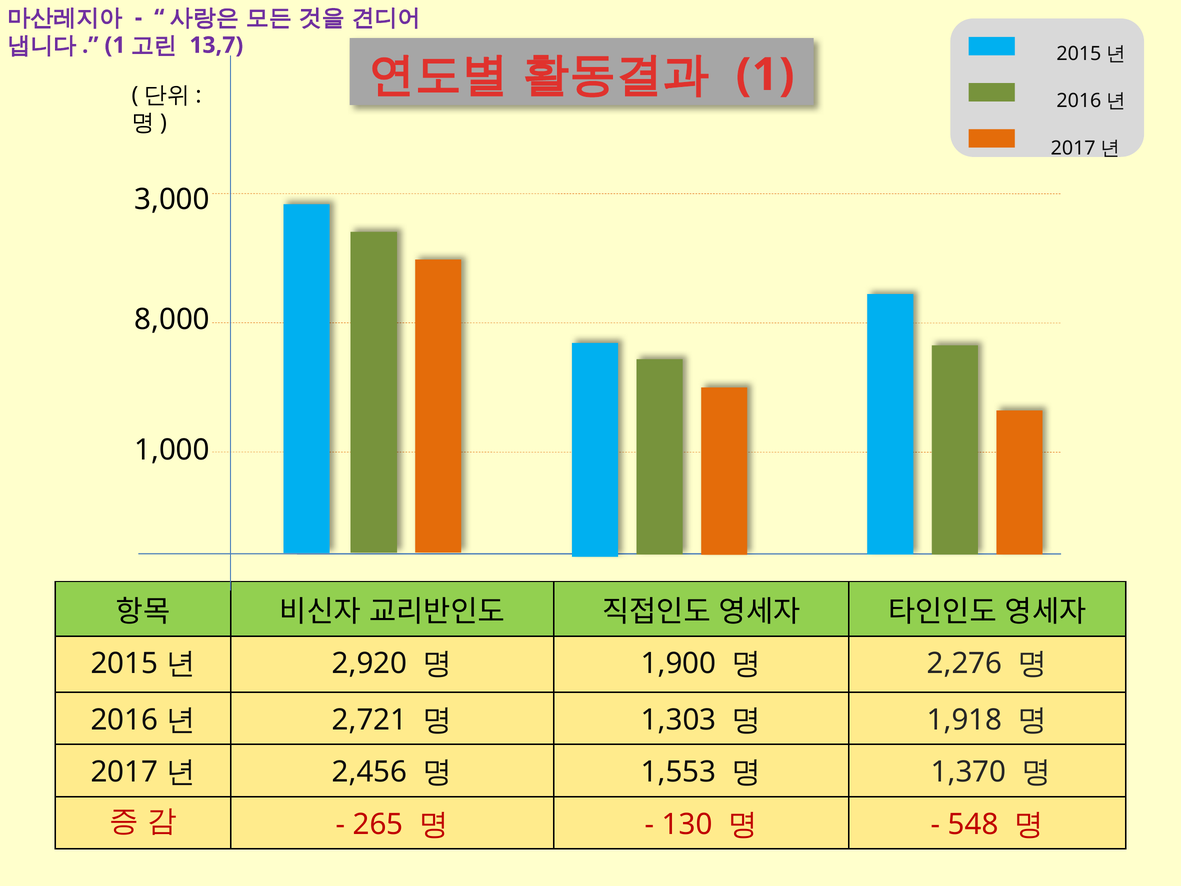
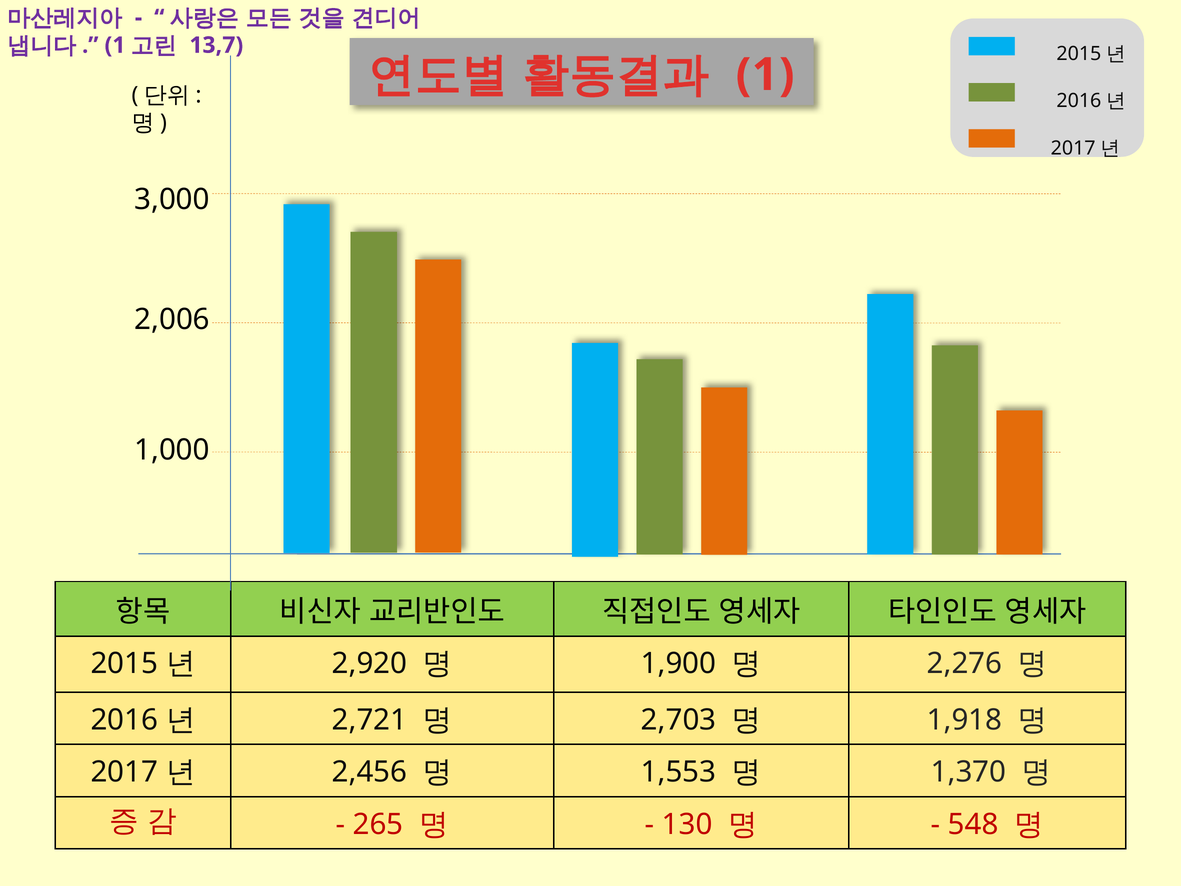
8,000: 8,000 -> 2,006 (172, 319)
1,303: 1,303 -> 2,703 (679, 720)
